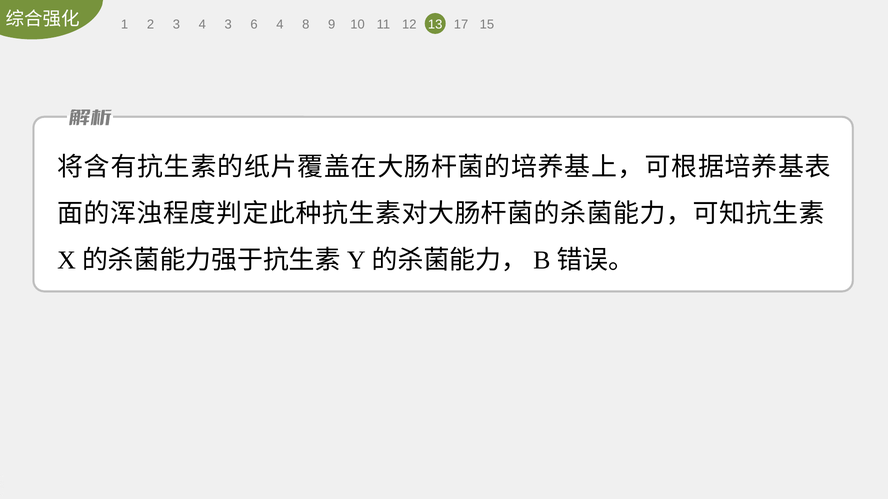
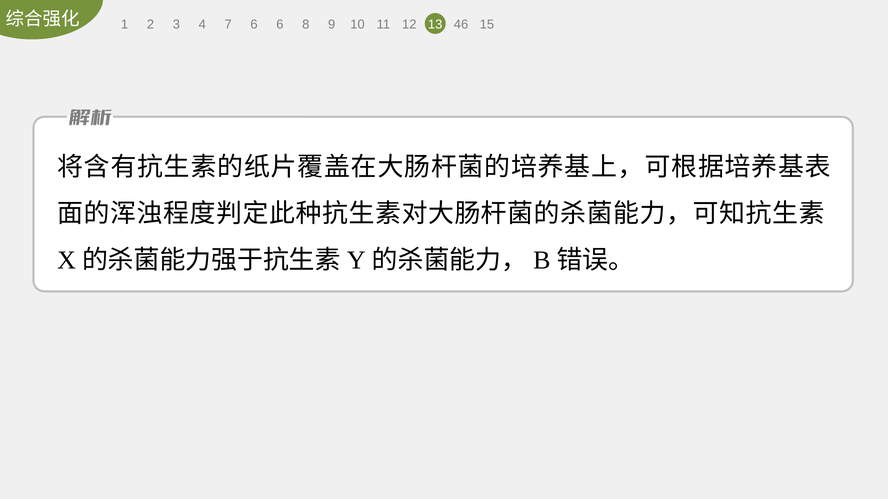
4 3: 3 -> 7 (228, 24)
6 4: 4 -> 6 (280, 24)
17: 17 -> 46 (461, 24)
